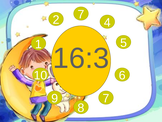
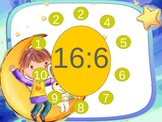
2 7: 7 -> 2 (81, 14)
16:3: 16:3 -> 16:6 (81, 58)
